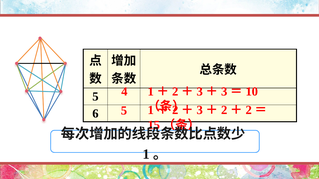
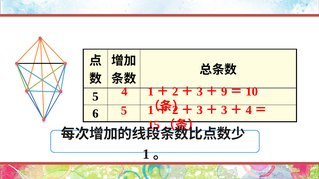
3: 3 -> 9 (224, 92)
2: 2 -> 3 (224, 110)
2: 2 -> 4 (249, 110)
